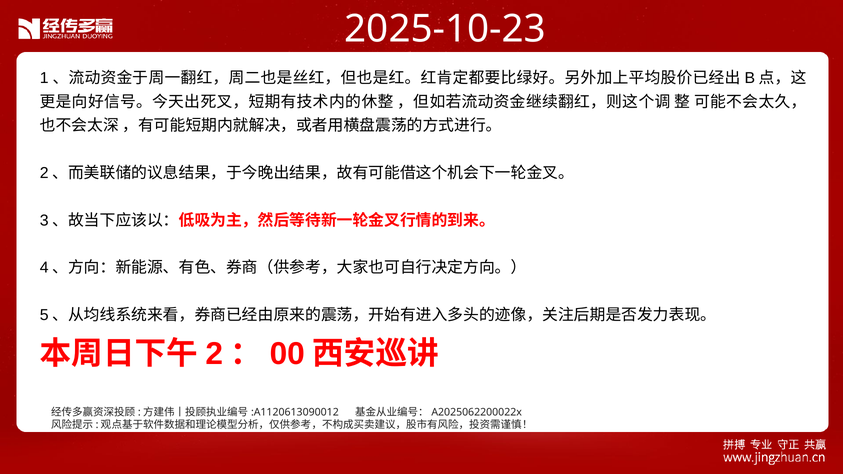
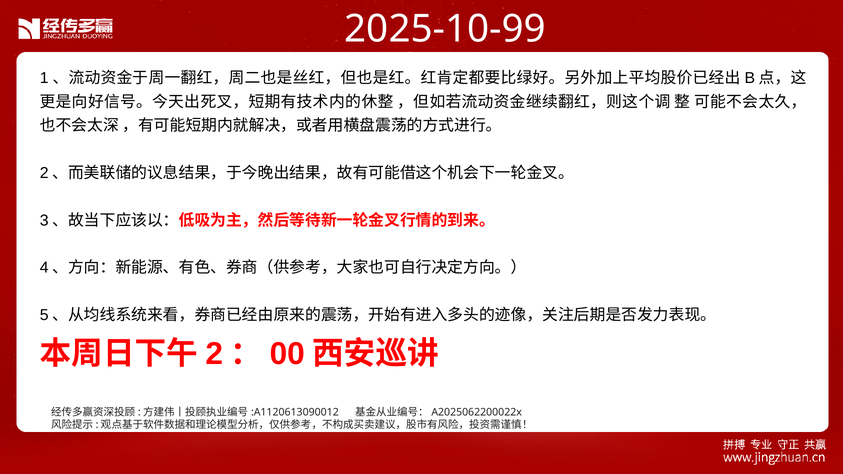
2025-10-23: 2025-10-23 -> 2025-10-99 (445, 29)
